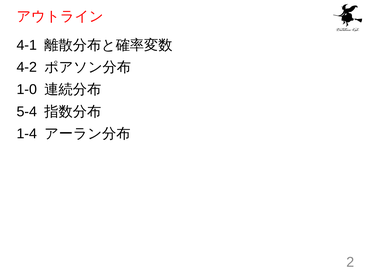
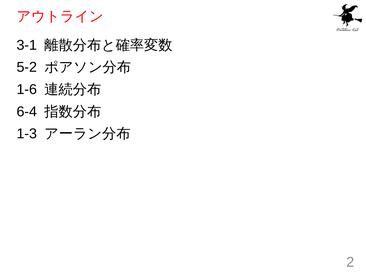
4-1: 4-1 -> 3-1 (27, 45)
4-2: 4-2 -> 5-2 (27, 67)
1-0: 1-0 -> 1-6 (27, 90)
5-4: 5-4 -> 6-4 (27, 112)
1-4: 1-4 -> 1-3 (27, 134)
